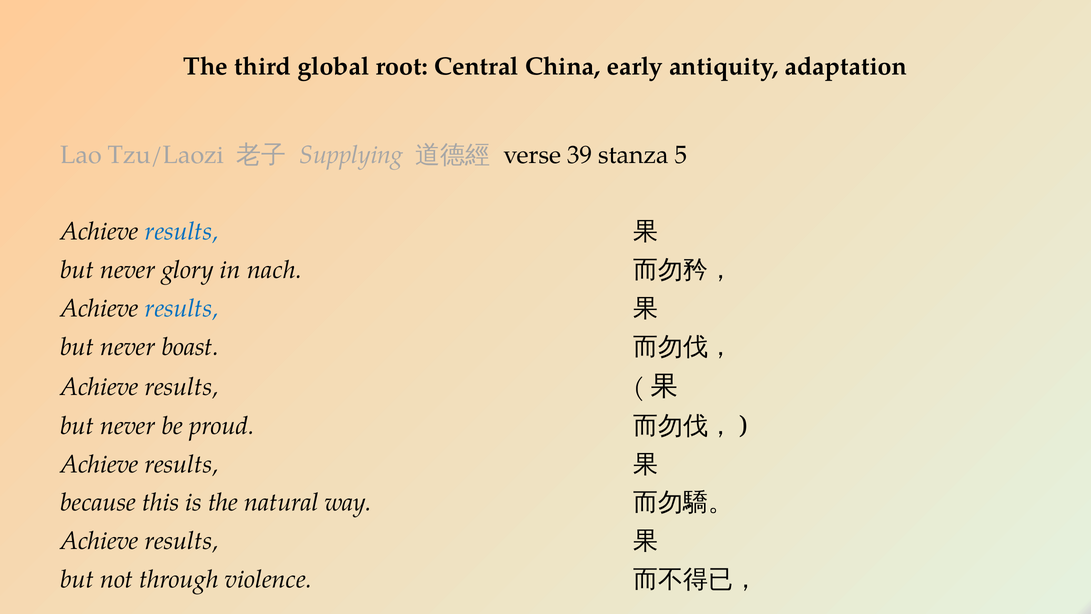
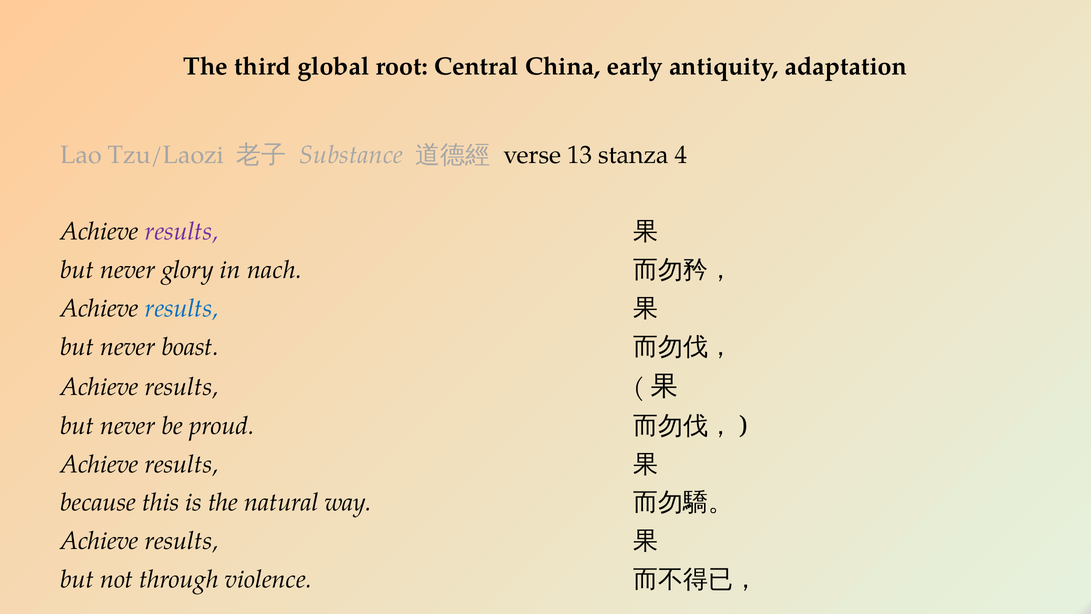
Supplying: Supplying -> Substance (351, 155)
39: 39 -> 13 (580, 155)
5: 5 -> 4 (681, 155)
results colour: blue -> purple (182, 232)
